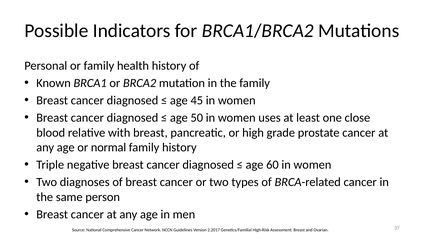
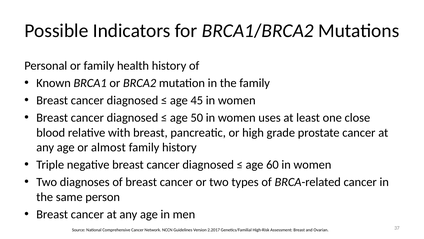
normal: normal -> almost (108, 147)
